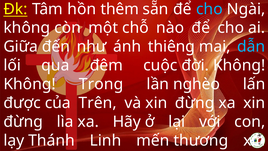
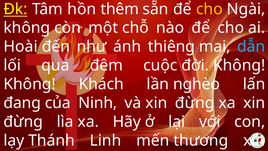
cho colour: light blue -> yellow (209, 9)
Giữa: Giữa -> Hoài (21, 47)
Trong: Trong -> Khách (101, 84)
được: được -> đang (22, 103)
Trên: Trên -> Ninh (98, 103)
